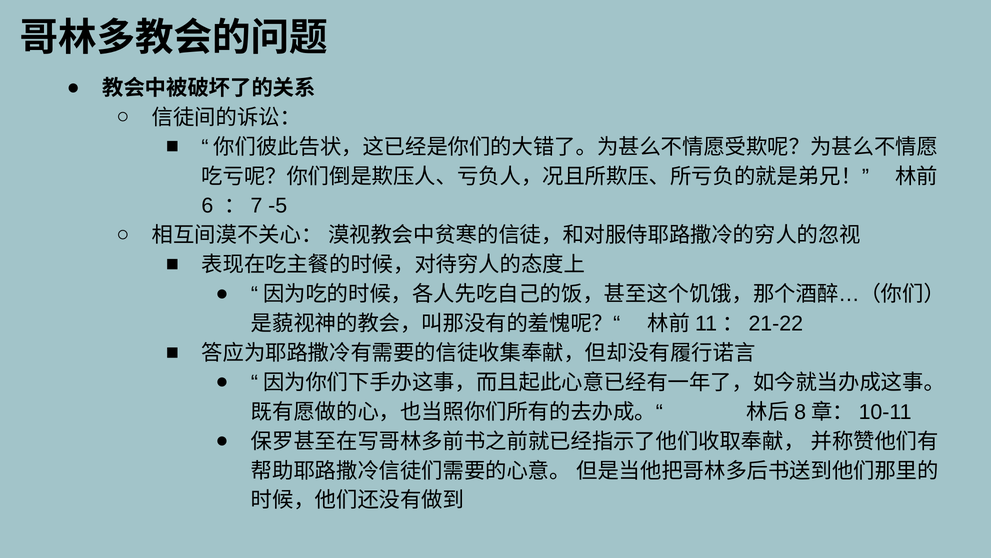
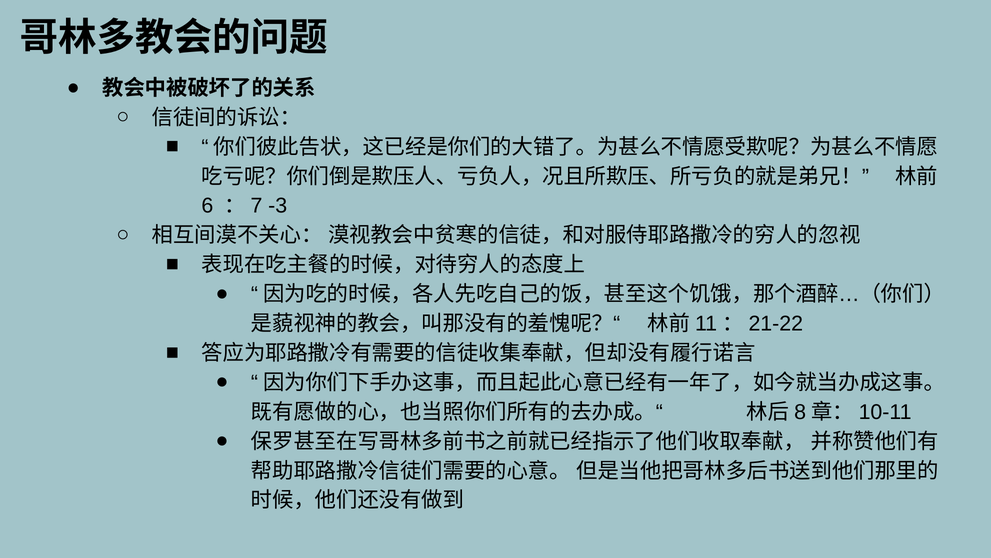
-5: -5 -> -3 (278, 206)
